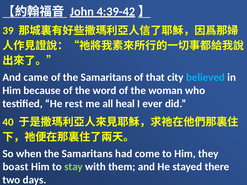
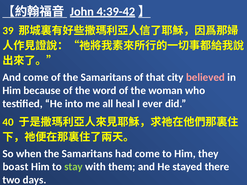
And came: came -> come (36, 77)
believed colour: light blue -> pink (205, 77)
rest: rest -> into (74, 104)
